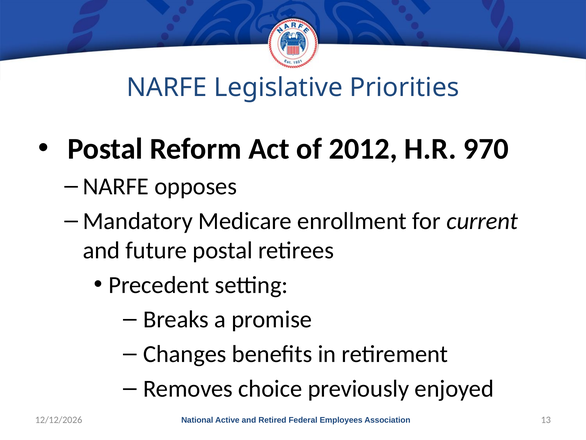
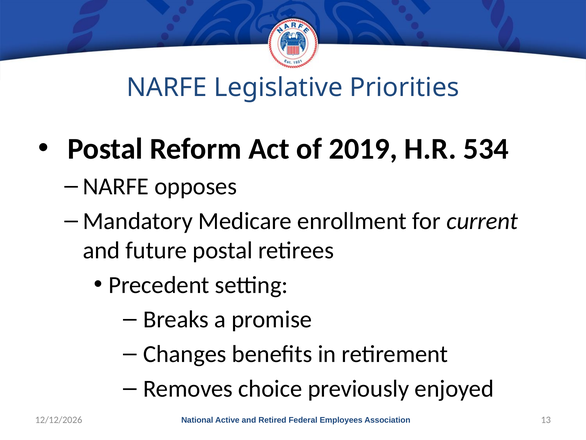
2012: 2012 -> 2019 (363, 149)
970: 970 -> 534 (486, 149)
